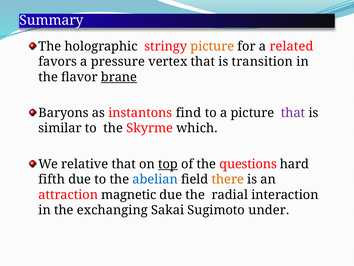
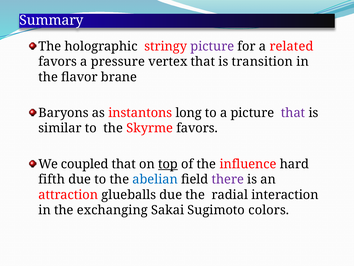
picture colour: orange -> purple (212, 46)
brane underline: present -> none (119, 77)
find: find -> long (189, 113)
Skyrme which: which -> favors (197, 128)
relative: relative -> coupled (85, 164)
questions: questions -> influence (248, 164)
there colour: orange -> purple (228, 179)
magnetic: magnetic -> glueballs (129, 194)
under: under -> colors (269, 210)
